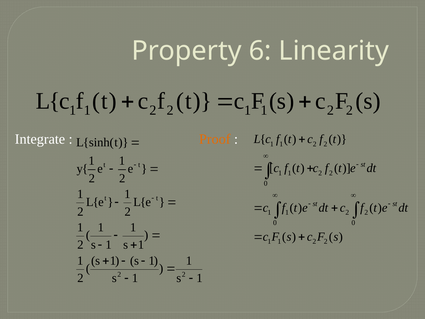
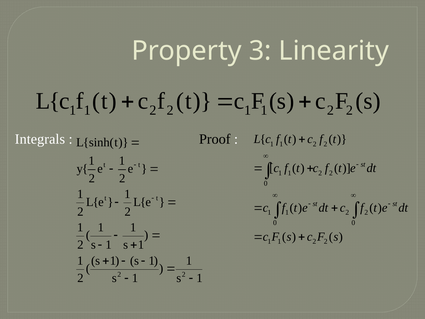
6: 6 -> 3 (260, 51)
Integrate: Integrate -> Integrals (40, 139)
Proof colour: orange -> black (215, 139)
